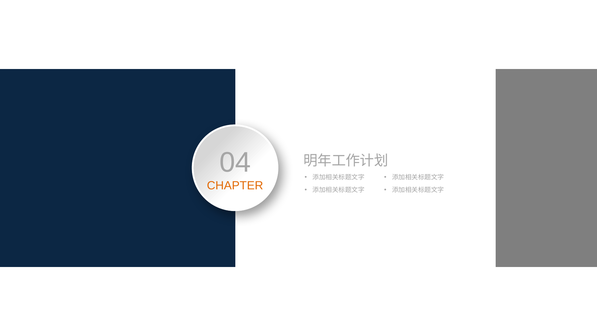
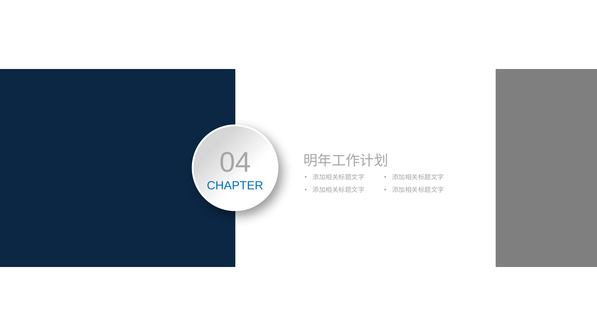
CHAPTER colour: orange -> blue (235, 185)
